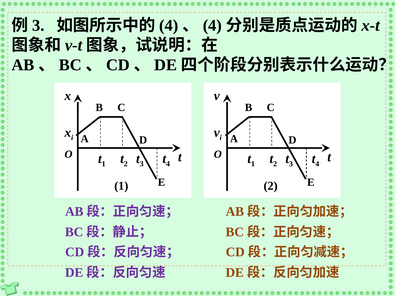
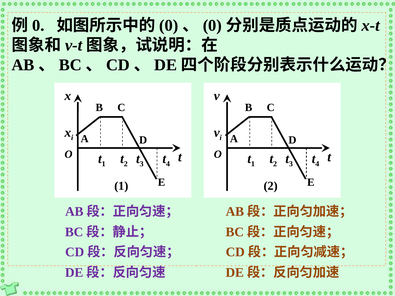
3: 3 -> 0 (38, 26)
4: 4 -> 0 (169, 26)
4: 4 -> 0 (212, 26)
